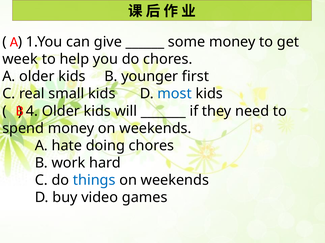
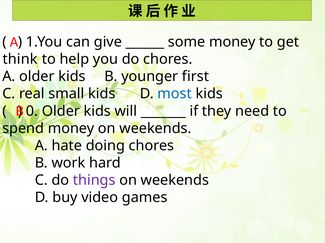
week: week -> think (20, 59)
4: 4 -> 0 (32, 111)
things colour: blue -> purple (94, 181)
